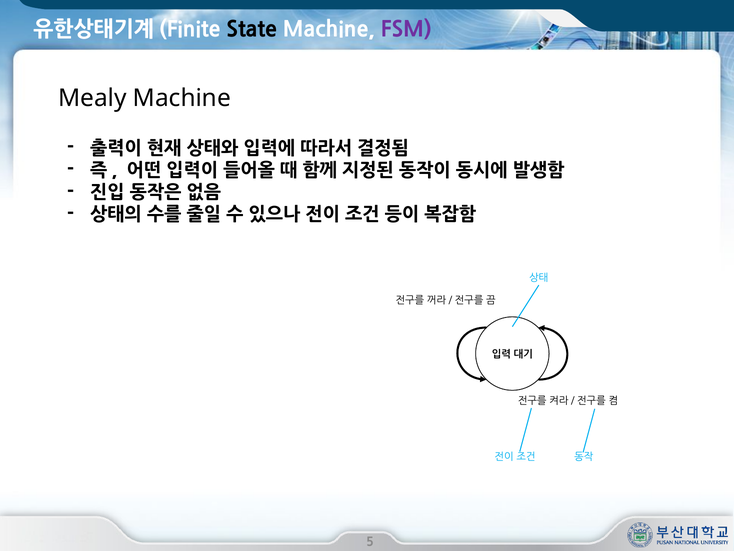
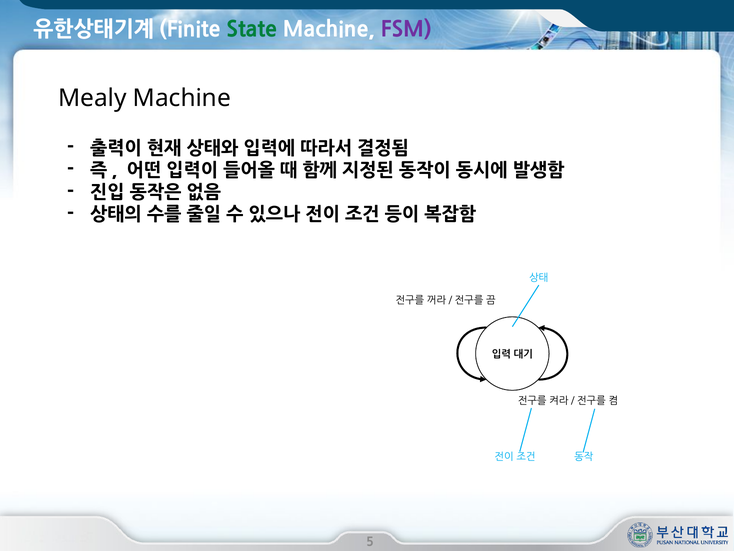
State colour: black -> green (252, 30)
